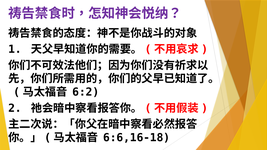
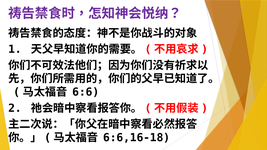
6:2: 6:2 -> 6:6 (86, 92)
